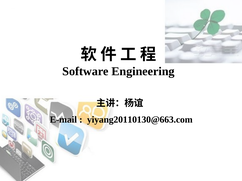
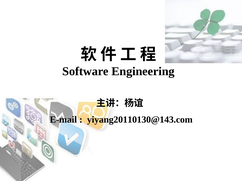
yiyang20110130@663.com: yiyang20110130@663.com -> yiyang20110130@143.com (140, 120)
